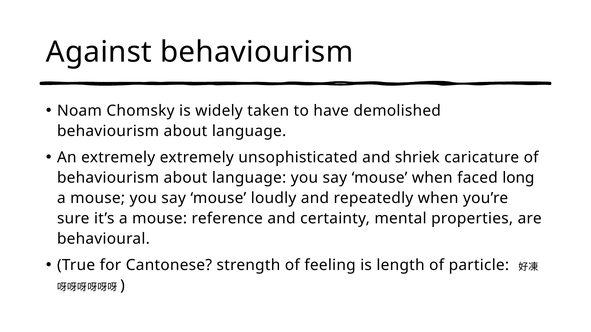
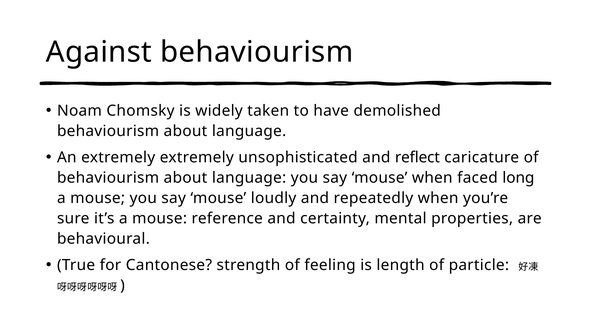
shriek: shriek -> reflect (417, 158)
